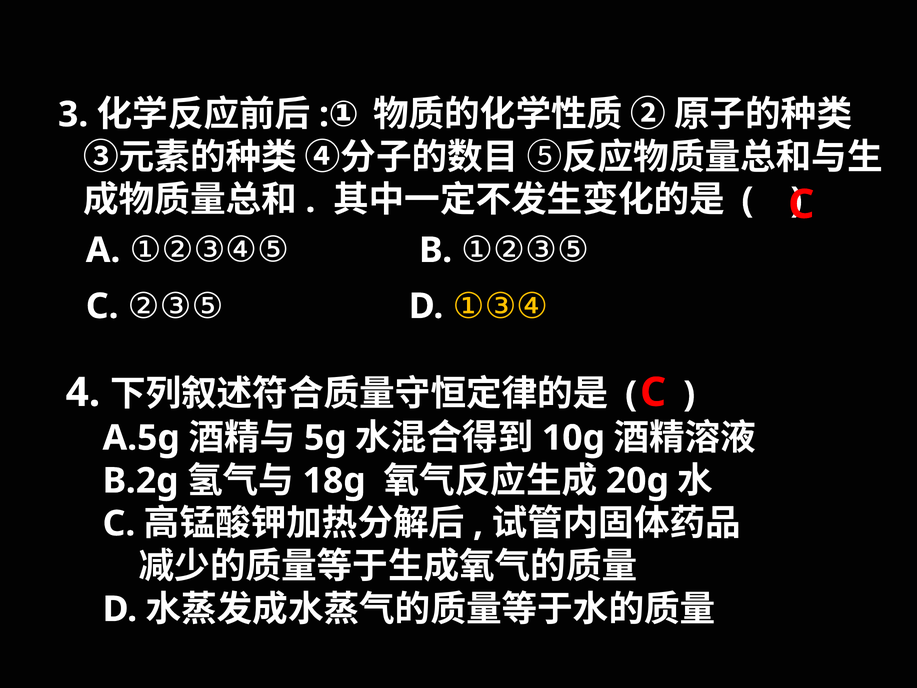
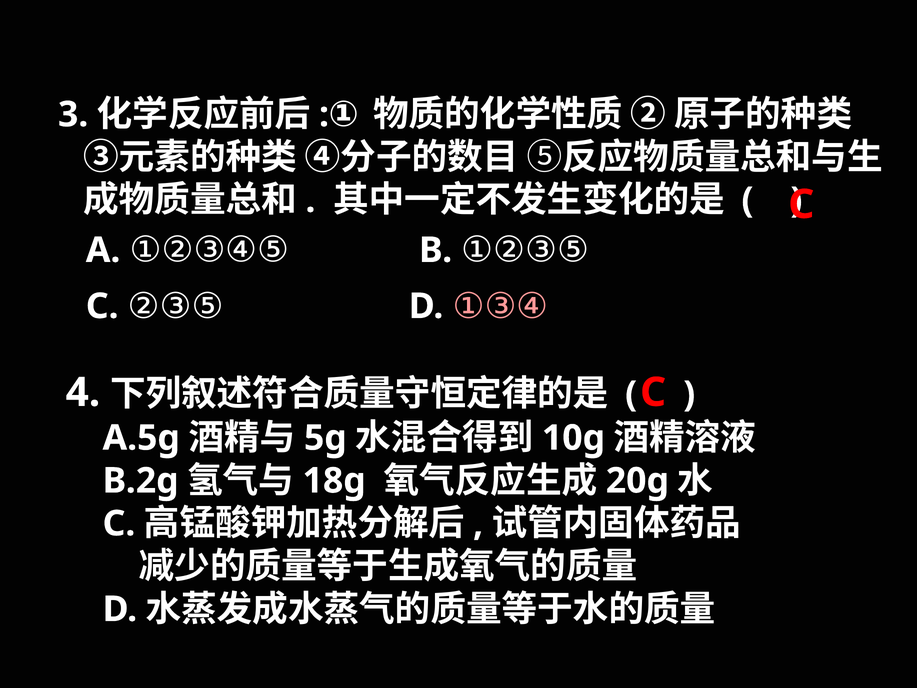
①③④ colour: yellow -> pink (501, 306)
